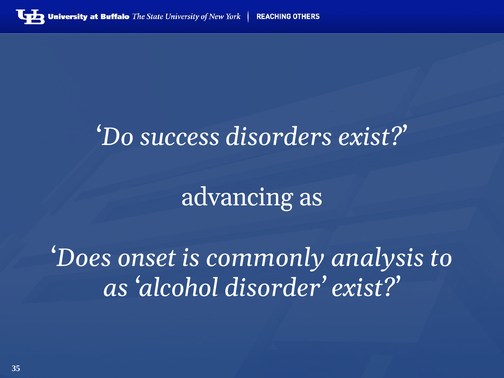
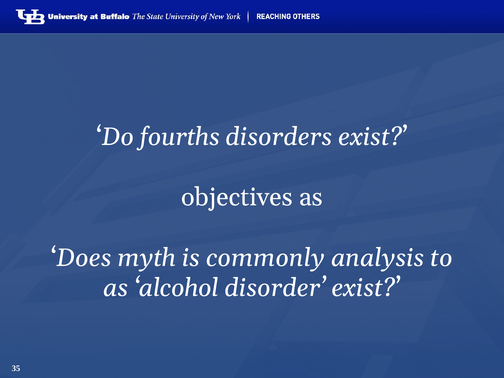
success: success -> fourths (180, 137)
advancing: advancing -> objectives (237, 197)
onset: onset -> myth (147, 258)
